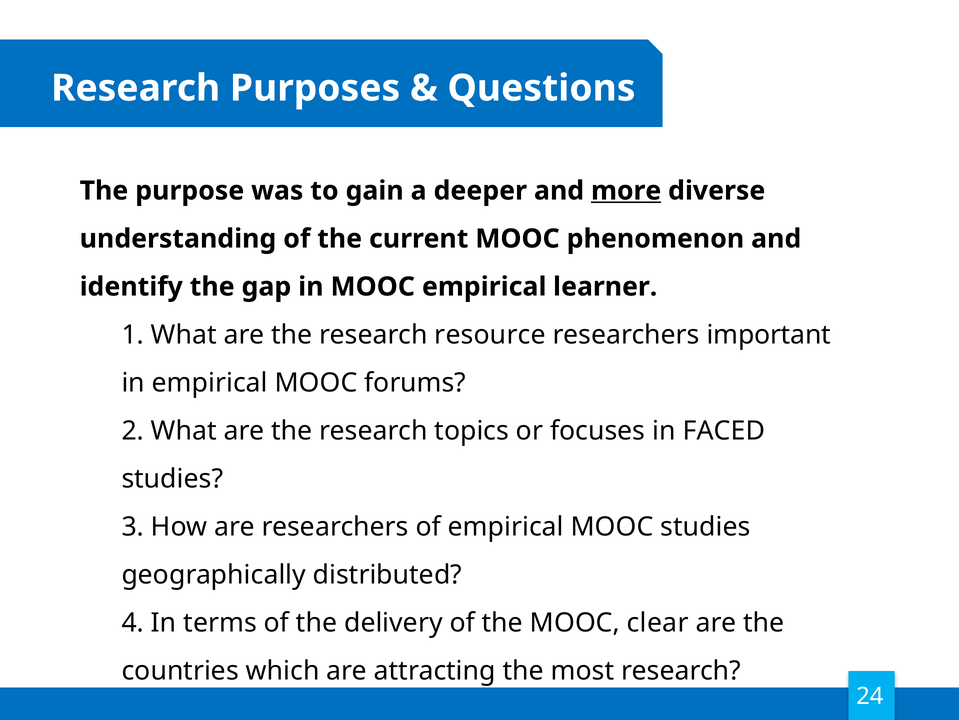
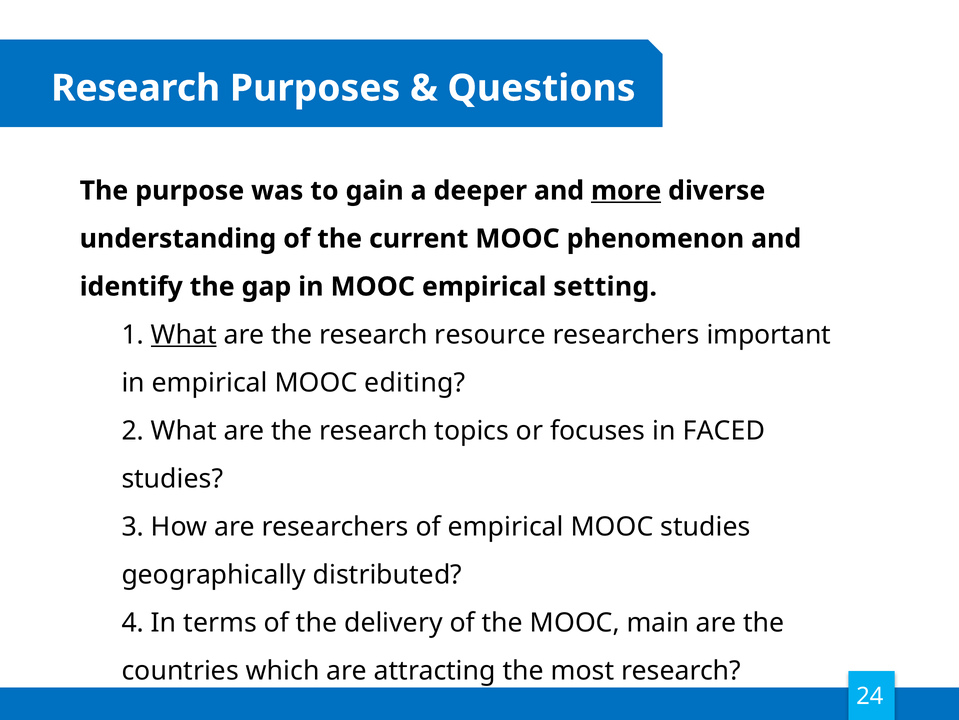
learner: learner -> setting (605, 286)
What underline: none -> present (184, 334)
forums: forums -> editing (415, 382)
clear: clear -> main (658, 622)
